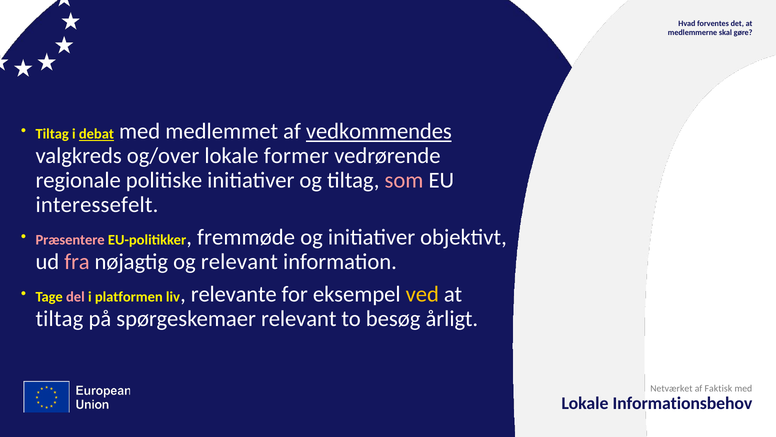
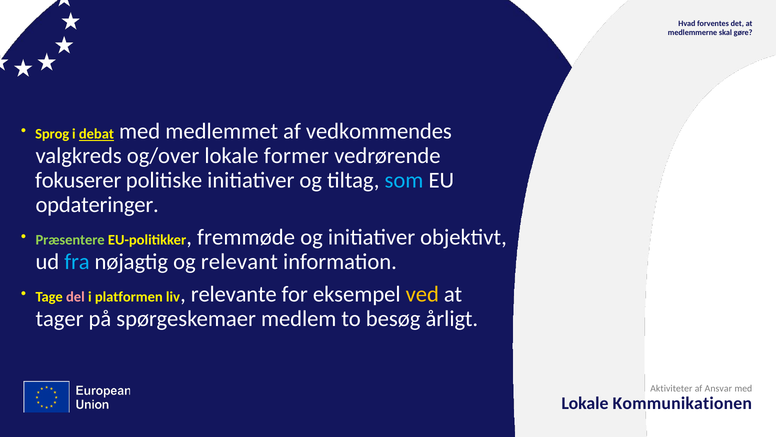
Tiltag: Tiltag -> Sprog (52, 134)
vedkommendes underline: present -> none (379, 131)
regionale: regionale -> fokuserer (78, 180)
som colour: pink -> light blue (404, 180)
interessefelt: interessefelt -> opdateringer (97, 205)
Præsentere colour: pink -> light green (70, 240)
fra colour: pink -> light blue (77, 261)
tiltag: tiltag -> tager (60, 318)
spørgeskemaer relevant: relevant -> medlem (299, 318)
Netværket: Netværket -> Aktiviteter (671, 388)
Faktisk: Faktisk -> Ansvar (718, 388)
Informationsbehov: Informationsbehov -> Kommunikationen (682, 403)
